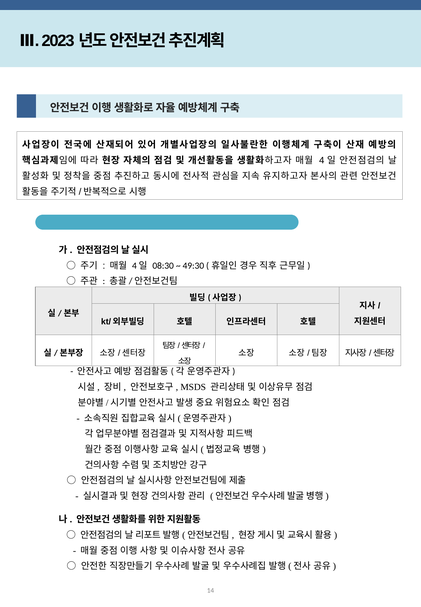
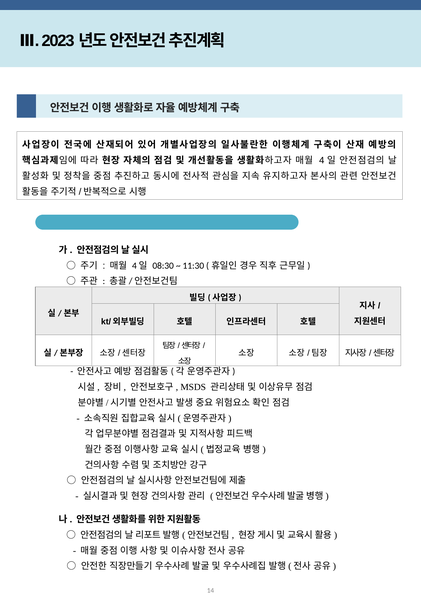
49:30: 49:30 -> 11:30 (193, 266)
